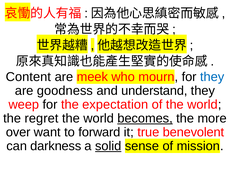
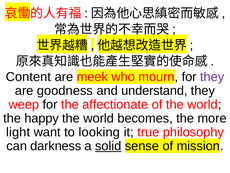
they colour: blue -> purple (212, 77)
expectation: expectation -> affectionate (115, 104)
regret: regret -> happy (42, 118)
becomes underline: present -> none (145, 118)
over: over -> light (18, 132)
forward: forward -> looking (99, 132)
benevolent: benevolent -> philosophy (193, 132)
